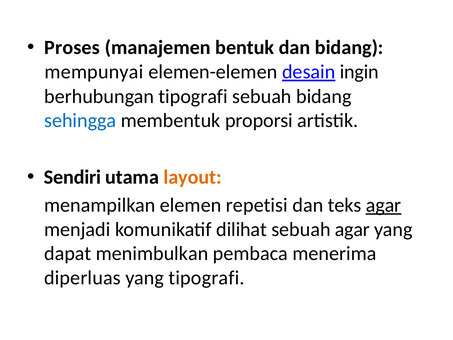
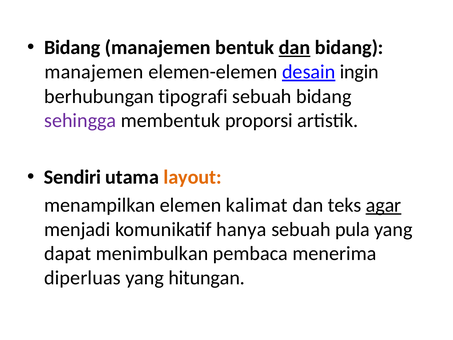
Proses: Proses -> Bidang (72, 48)
dan underline: none -> present (295, 48)
mempunyai: mempunyai -> manajemen (94, 72)
sehingga colour: blue -> purple (80, 121)
repetisi: repetisi -> kalimat (257, 205)
dilihat: dilihat -> hanya (241, 229)
sebuah agar: agar -> pula (352, 229)
yang tipografi: tipografi -> hitungan (207, 278)
